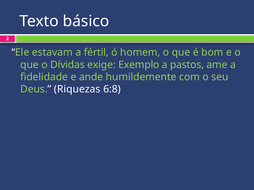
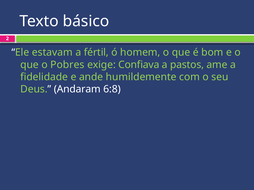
Dívidas: Dívidas -> Pobres (67, 65)
Exemplo: Exemplo -> Confiava (139, 65)
Riquezas: Riquezas -> Andaram (77, 89)
